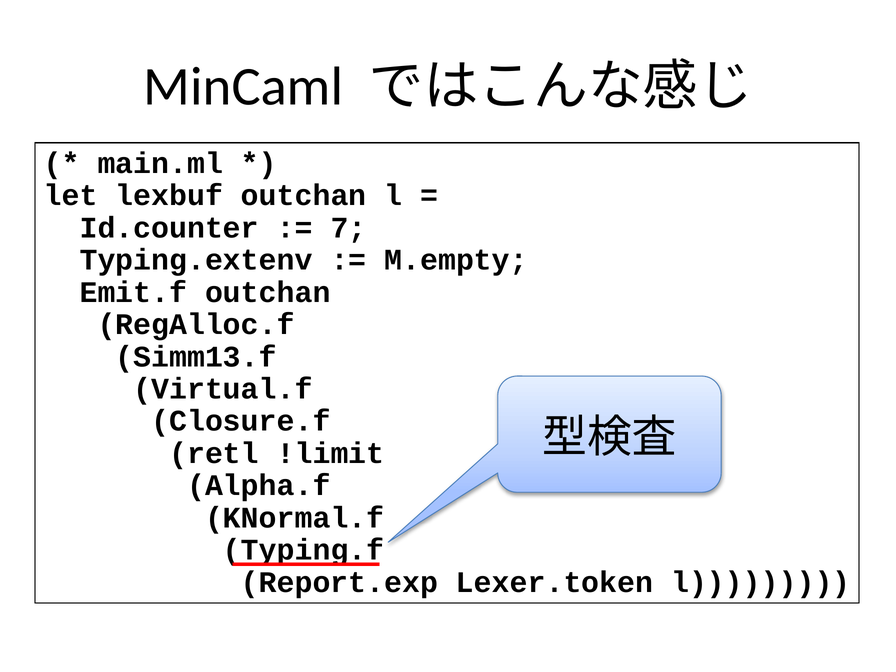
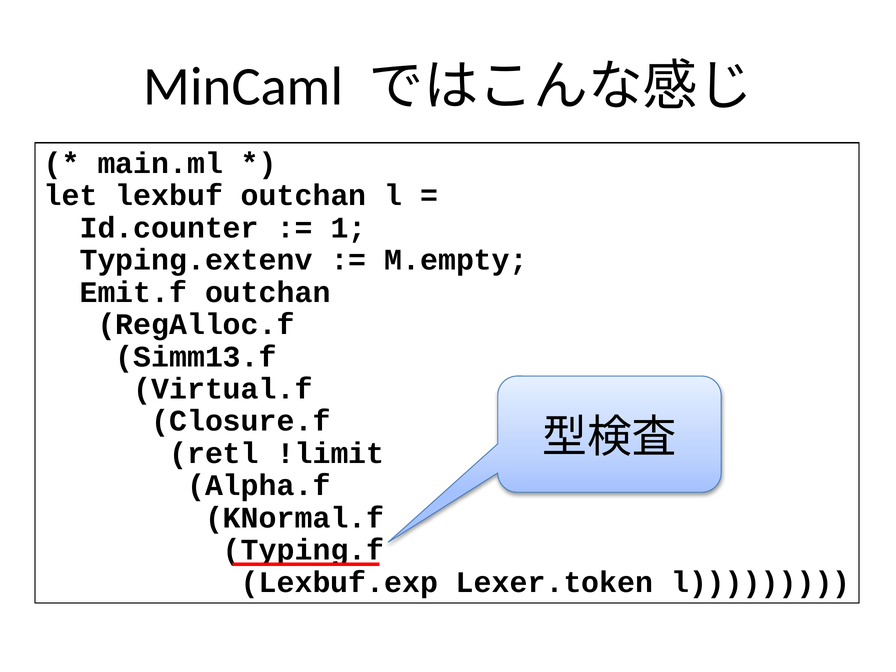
7: 7 -> 1 (348, 228)
Report.exp: Report.exp -> Lexbuf.exp (339, 582)
